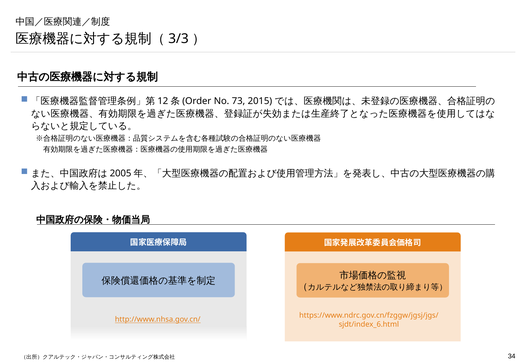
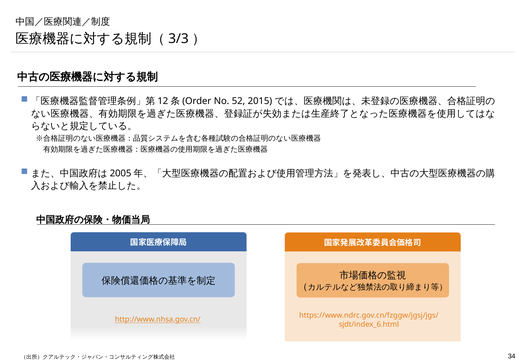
73: 73 -> 52 (238, 101)
